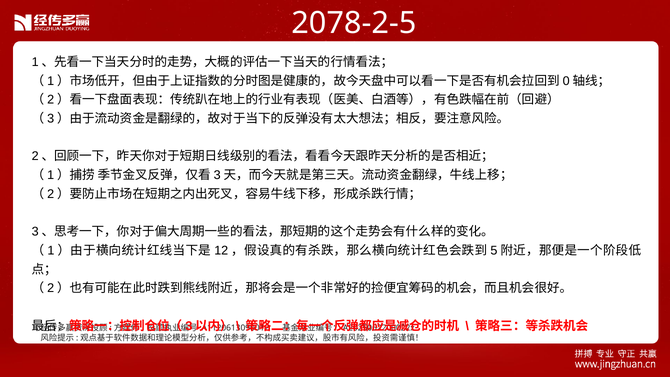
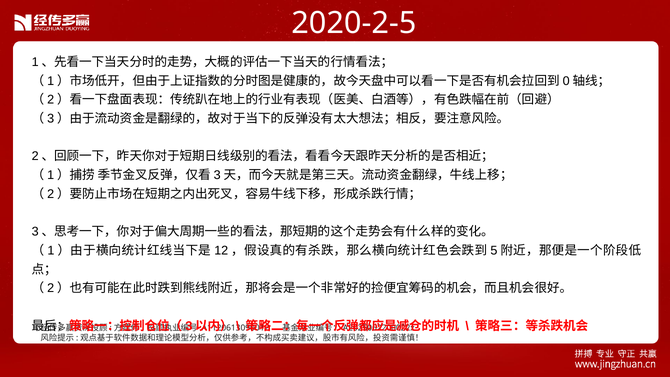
2078-2-5: 2078-2-5 -> 2020-2-5 (354, 23)
